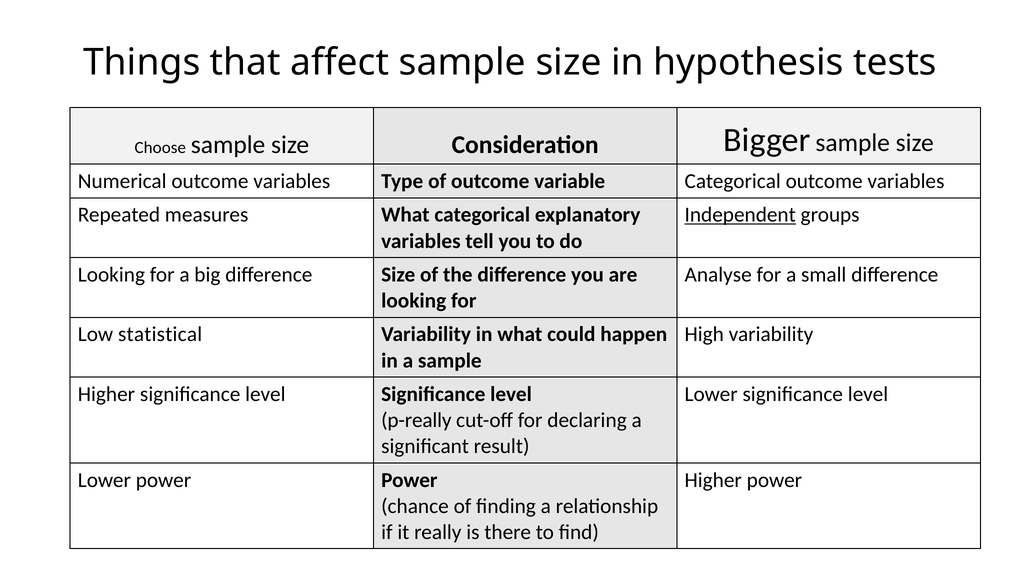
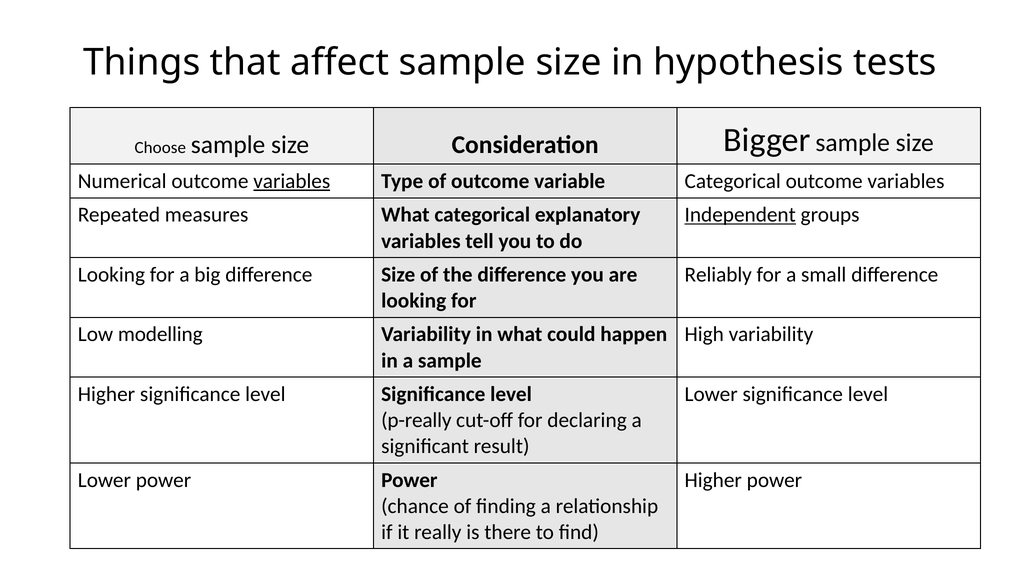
variables underline: none -> present (292, 181)
Analyse: Analyse -> Reliably (718, 275)
statistical: statistical -> modelling (160, 335)
